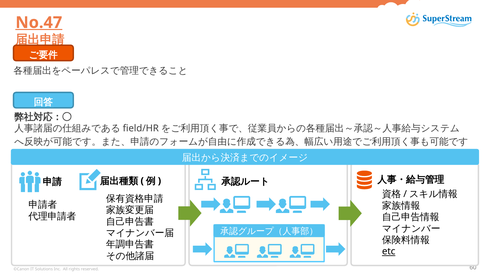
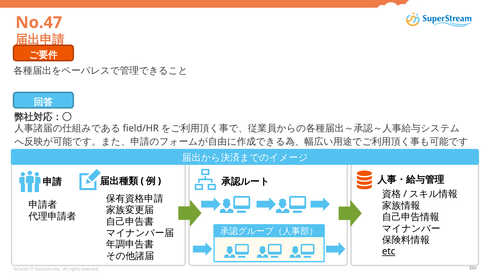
No.47 underline: present -> none (39, 23)
